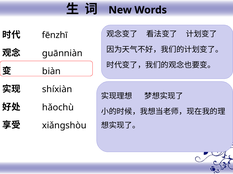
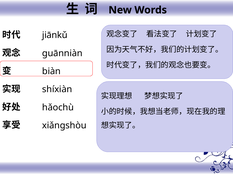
fēnzhī: fēnzhī -> jiānkǔ (55, 35)
